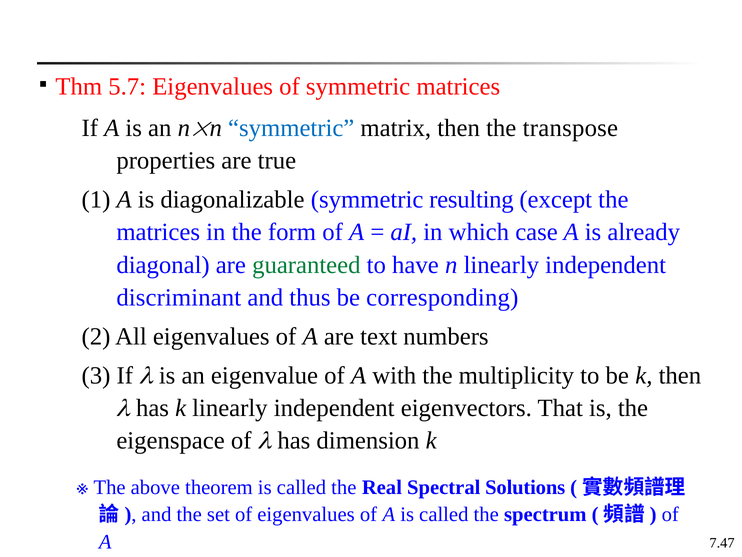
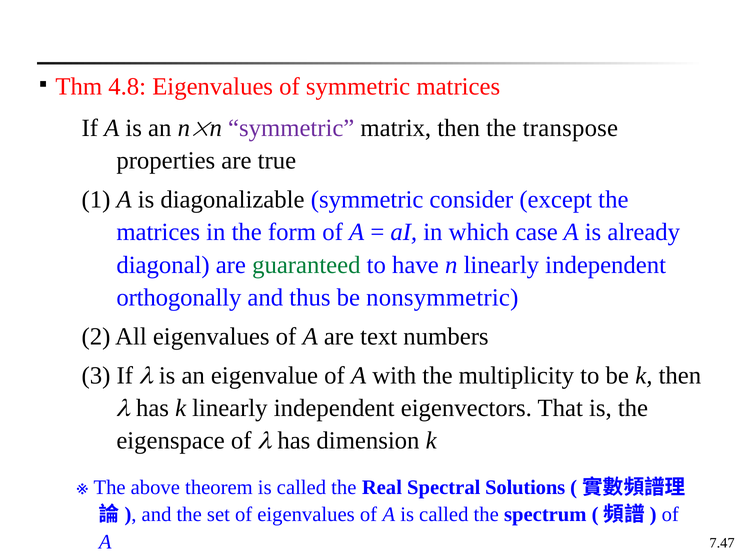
5.7: 5.7 -> 4.8 (127, 86)
symmetric colour: blue -> purple (291, 128)
resulting: resulting -> consider (471, 199)
discriminant: discriminant -> orthogonally (179, 297)
corresponding: corresponding -> nonsymmetric (442, 297)
